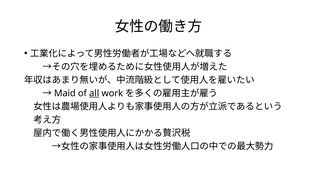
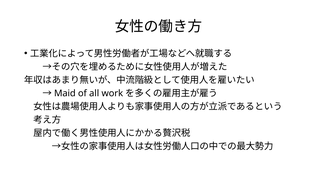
all underline: present -> none (94, 93)
